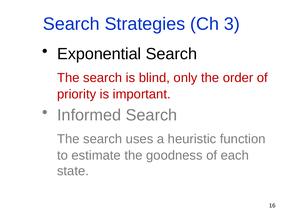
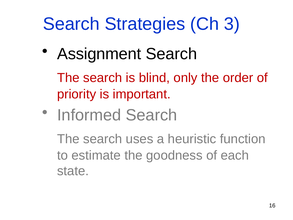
Exponential: Exponential -> Assignment (99, 54)
